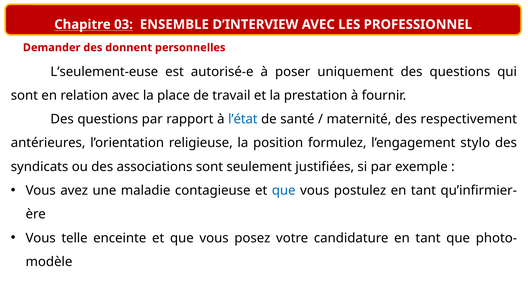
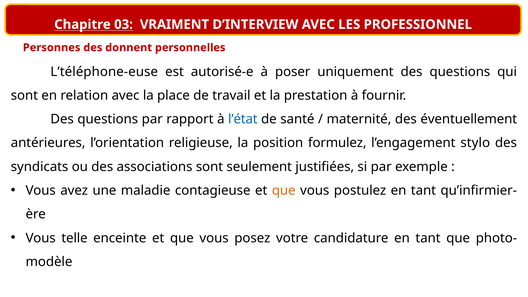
ENSEMBLE: ENSEMBLE -> VRAIMENT (174, 24)
Demander: Demander -> Personnes (52, 48)
L’seulement-euse: L’seulement-euse -> L’téléphone-euse (104, 72)
respectivement: respectivement -> éventuellement (469, 119)
que colour: blue -> orange (284, 190)
